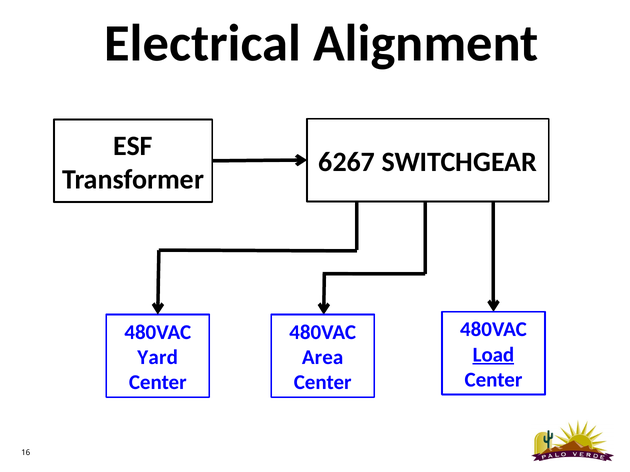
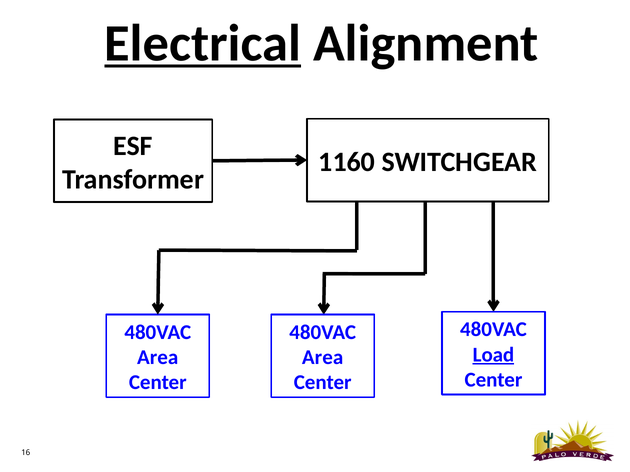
Electrical underline: none -> present (203, 44)
6267: 6267 -> 1160 (347, 162)
Yard: Yard -> Area (158, 358)
